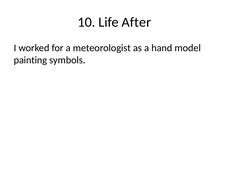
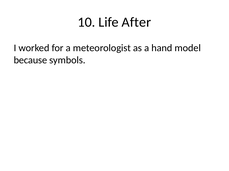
painting: painting -> because (30, 60)
